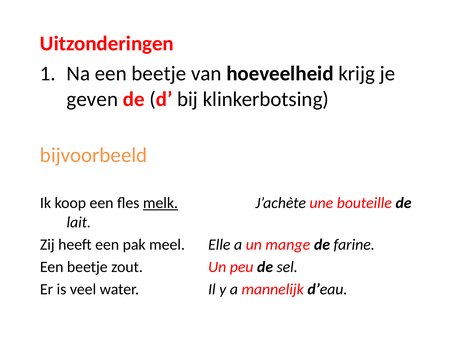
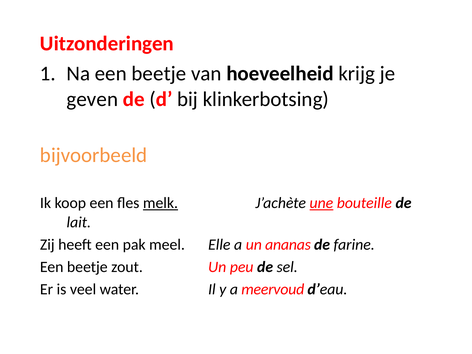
une underline: none -> present (321, 203)
mange: mange -> ananas (288, 245)
mannelijk: mannelijk -> meervoud (273, 289)
